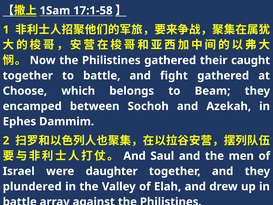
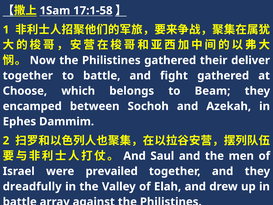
caught: caught -> deliver (251, 60)
daughter: daughter -> prevailed (112, 171)
plundered: plundered -> dreadfully (32, 186)
